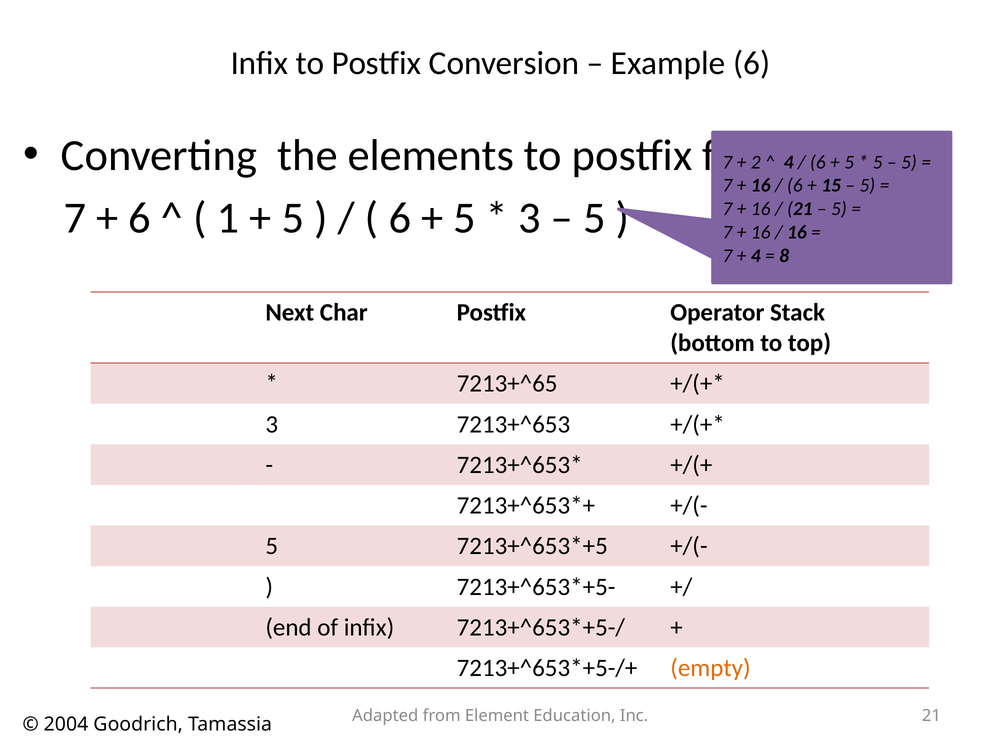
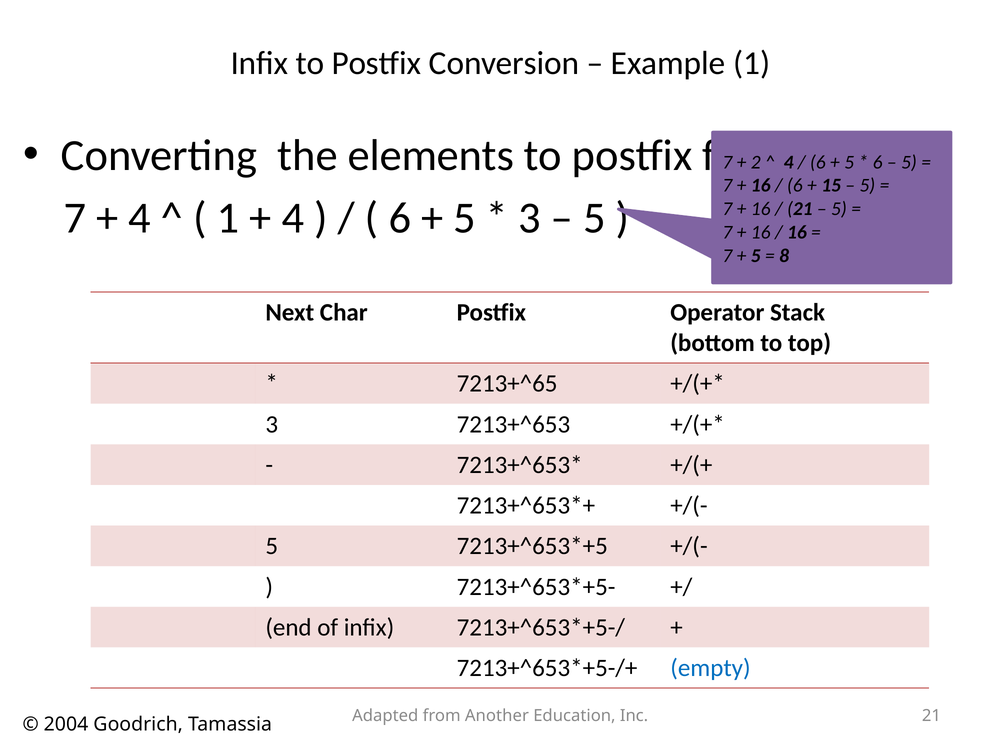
Example 6: 6 -> 1 (752, 63)
5: 5 -> 6 (878, 162)
6: 6 -> 4 (140, 218)
5: 5 -> 4 (293, 218)
4: 4 -> 5 (756, 256)
empty colour: orange -> blue (710, 668)
Element: Element -> Another (497, 716)
